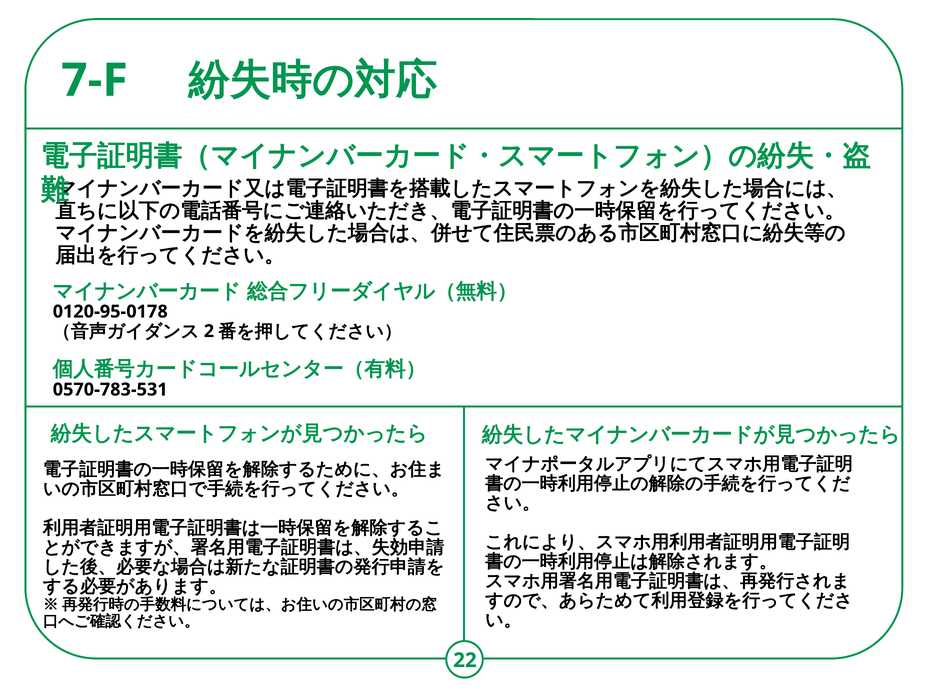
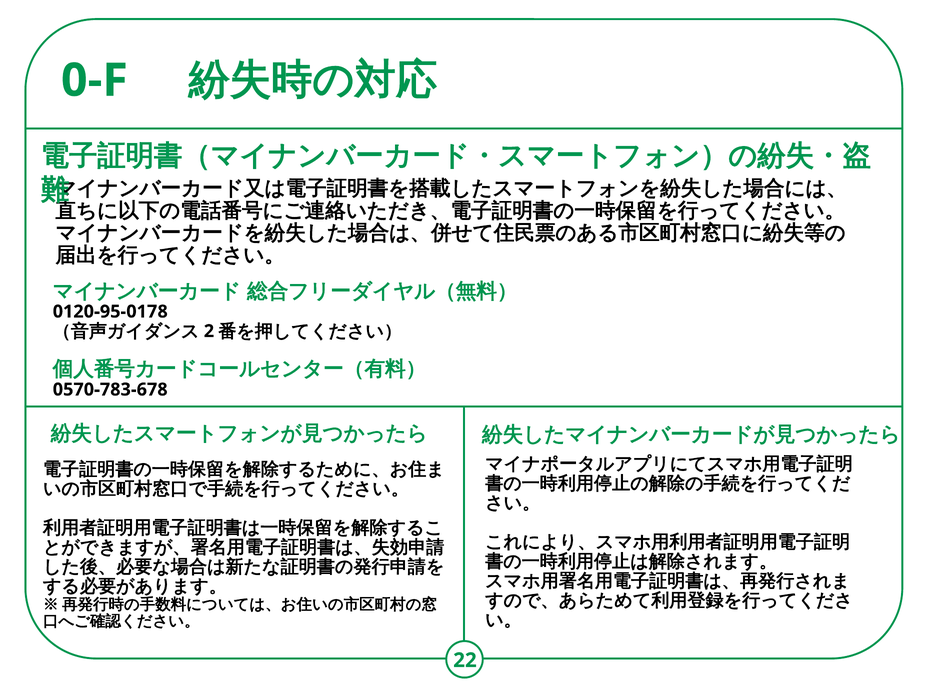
7-F: 7-F -> 0-F (94, 80)
0570-783-531: 0570-783-531 -> 0570-783-678 (110, 390)
